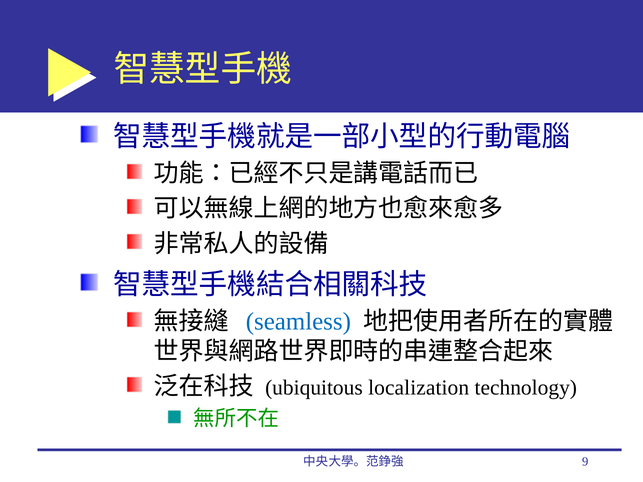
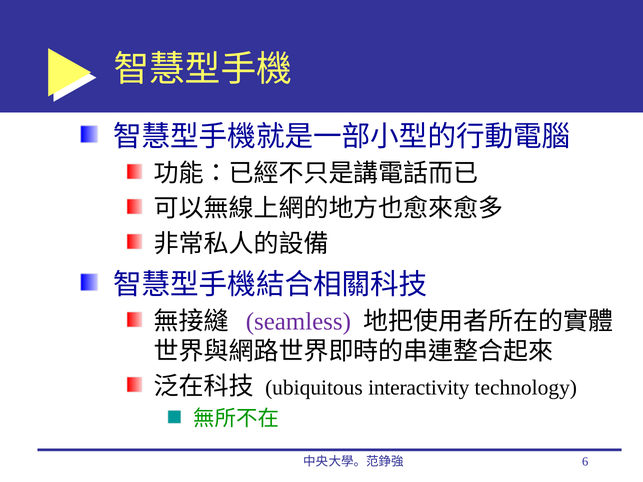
seamless colour: blue -> purple (298, 322)
localization: localization -> interactivity (419, 388)
9: 9 -> 6 (585, 462)
